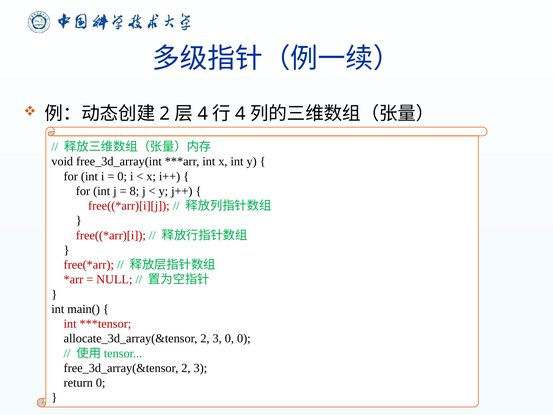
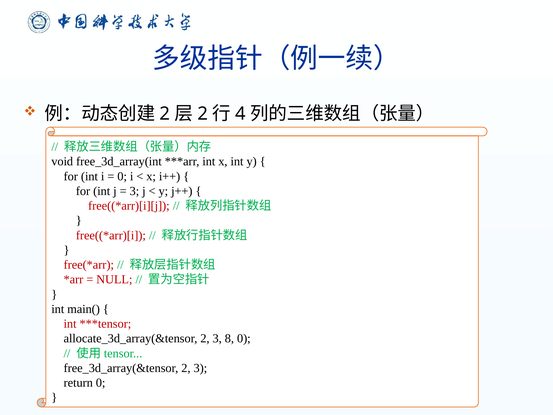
4: 4 -> 2 (203, 114)
8: 8 -> 3 (134, 191)
3 0: 0 -> 8 (229, 338)
